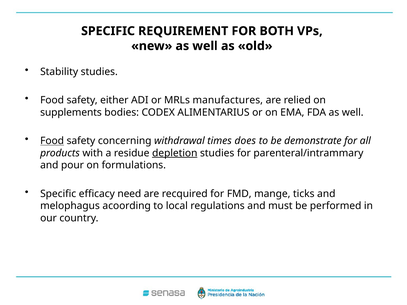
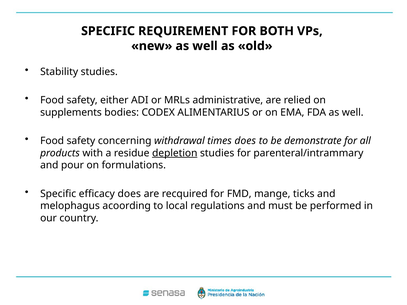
manufactures: manufactures -> administrative (228, 100)
Food underline: present -> none (52, 141)
efficacy need: need -> does (129, 194)
